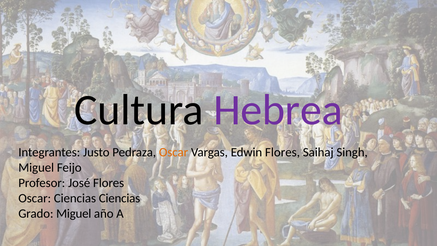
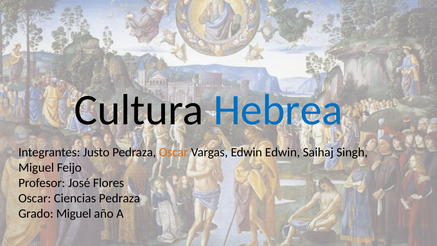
Hebrea colour: purple -> blue (278, 110)
Edwin Flores: Flores -> Edwin (283, 152)
Ciencias Ciencias: Ciencias -> Pedraza (119, 198)
